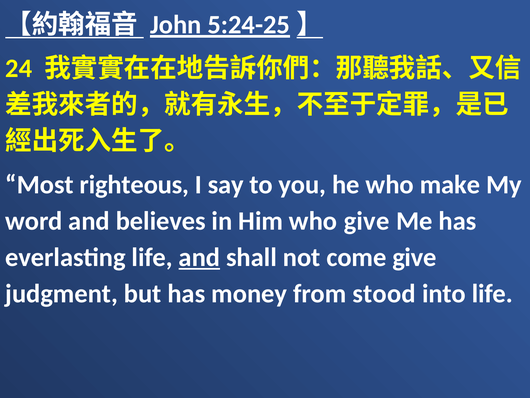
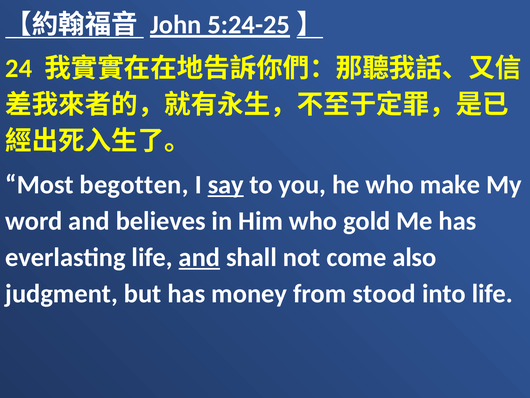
righteous: righteous -> begotten (134, 185)
say underline: none -> present (226, 185)
who give: give -> gold (367, 221)
come give: give -> also (414, 257)
